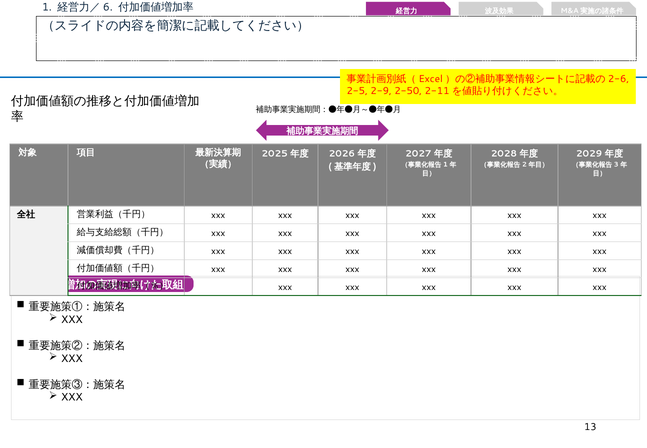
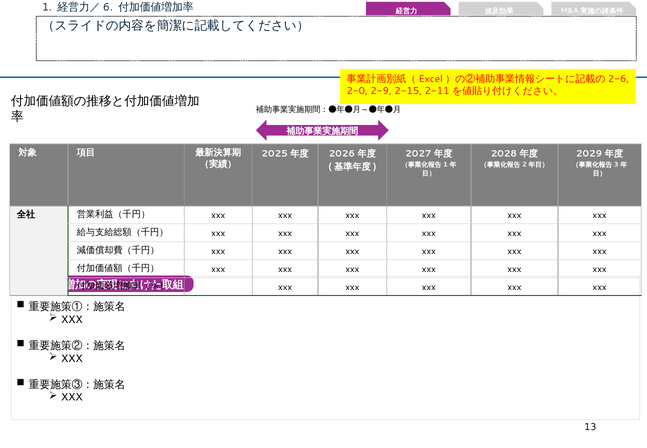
2-5: 2-5 -> 2-0 (357, 91)
2-50: 2-50 -> 2-15 (408, 91)
